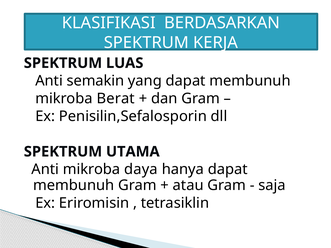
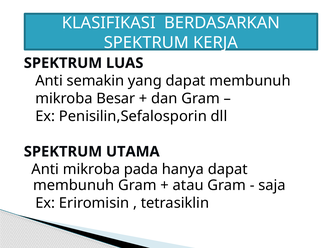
Berat: Berat -> Besar (116, 99)
daya: daya -> pada (141, 170)
